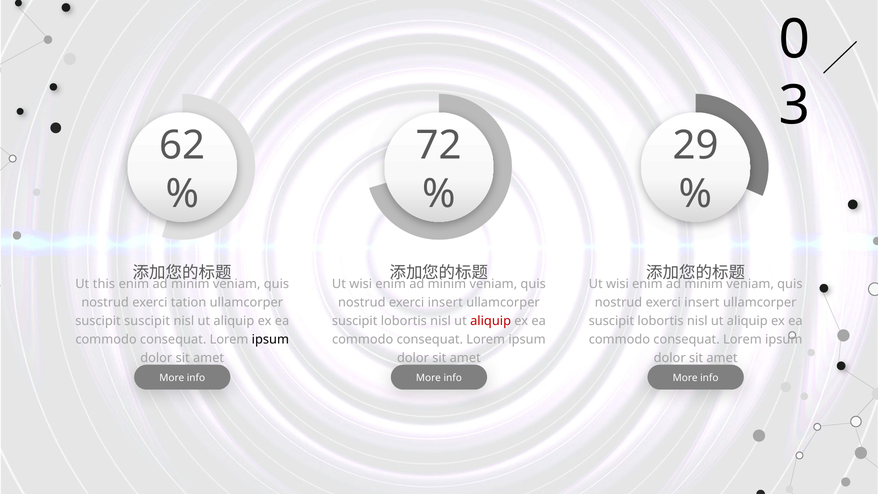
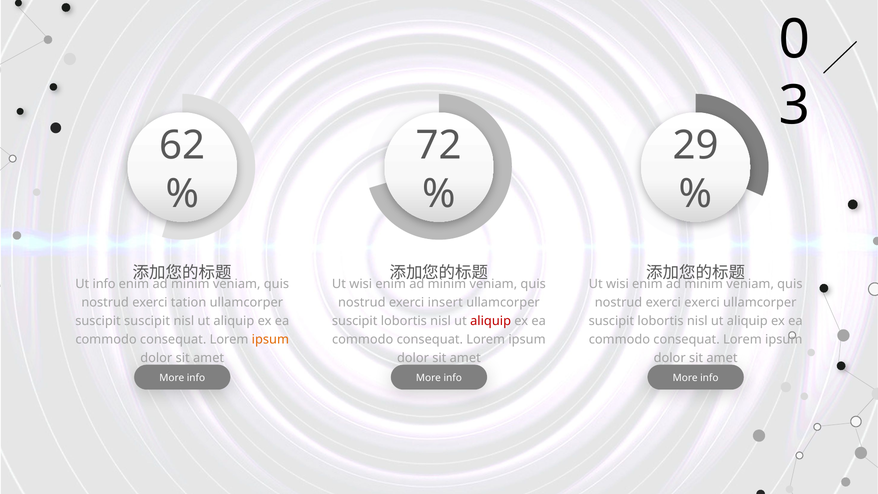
Ut this: this -> info (104, 284)
insert: insert -> exerci (702, 303)
ipsum colour: black -> orange (270, 339)
